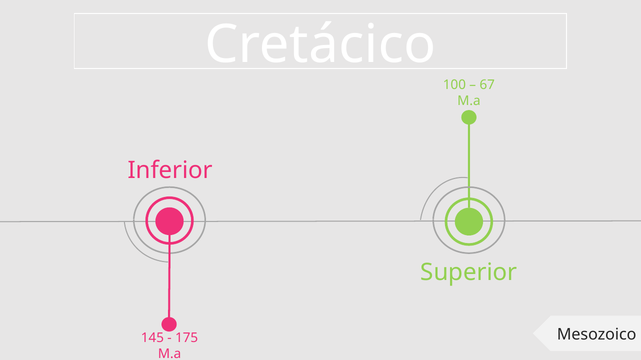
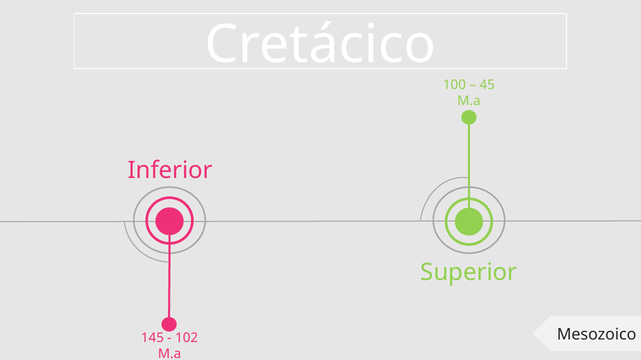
67: 67 -> 45 (487, 85)
175: 175 -> 102 (187, 338)
